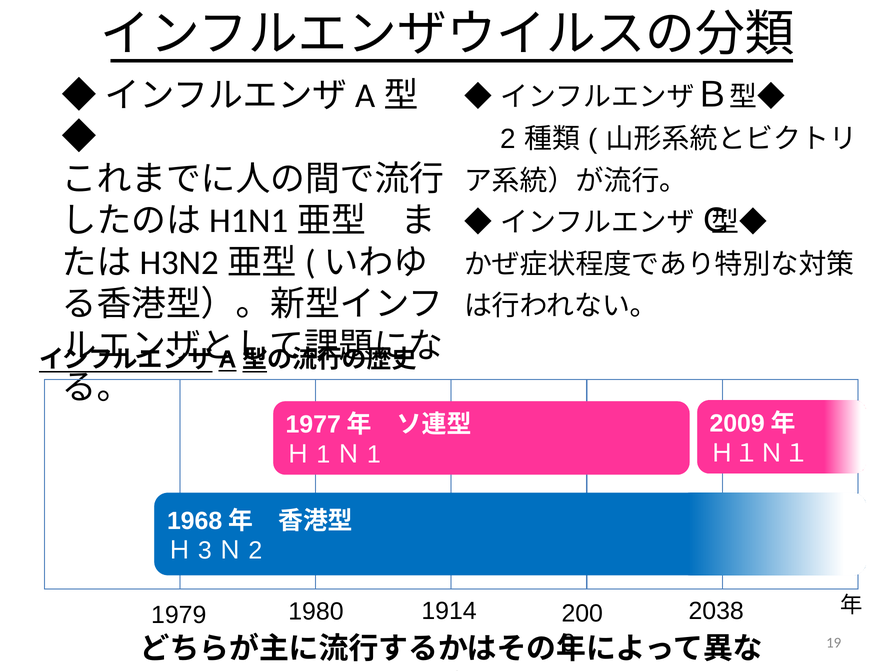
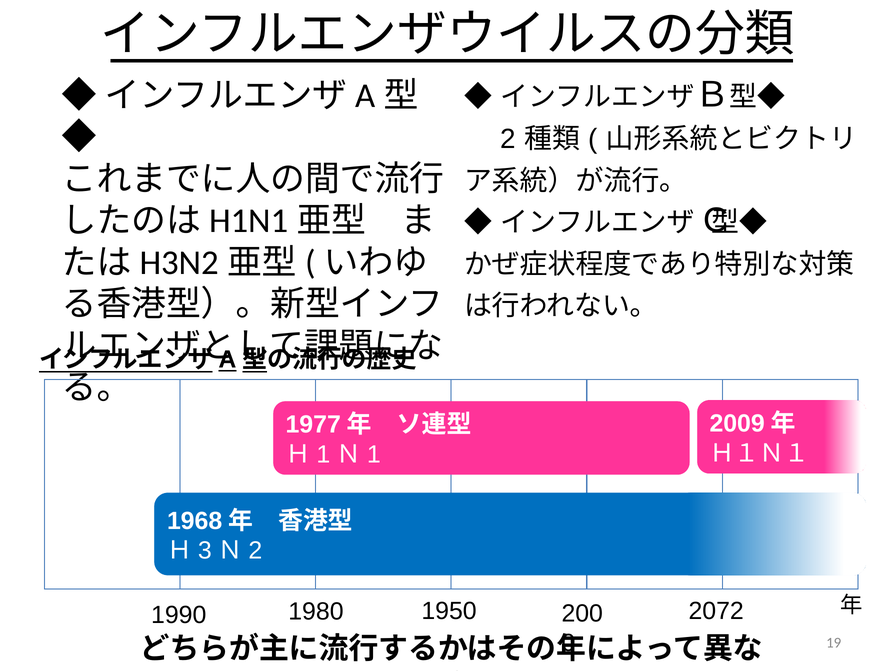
1914: 1914 -> 1950 (449, 611)
2038: 2038 -> 2072 (716, 611)
1979: 1979 -> 1990 (179, 615)
